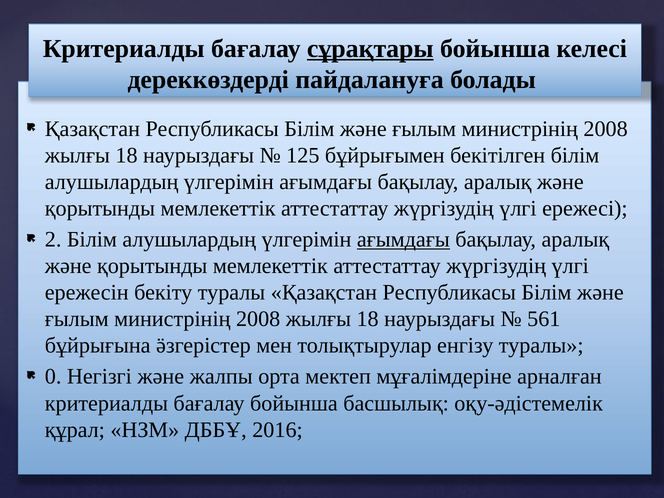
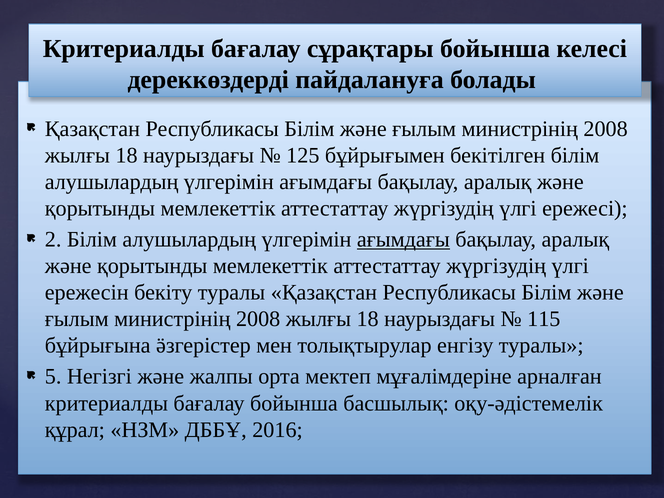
сұрақтары underline: present -> none (370, 49)
561: 561 -> 115 (544, 319)
0: 0 -> 5 (53, 377)
